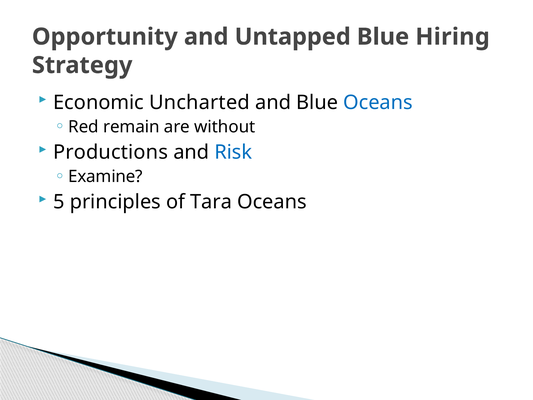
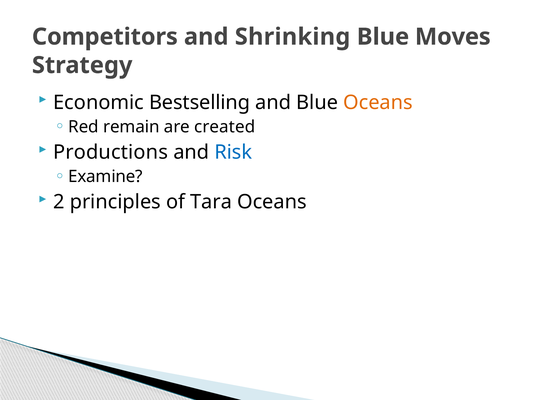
Opportunity: Opportunity -> Competitors (105, 37)
Untapped: Untapped -> Shrinking (293, 37)
Hiring: Hiring -> Moves (453, 37)
Uncharted: Uncharted -> Bestselling (200, 102)
Oceans colour: blue -> orange (378, 102)
without: without -> created (225, 127)
5: 5 -> 2 (59, 202)
